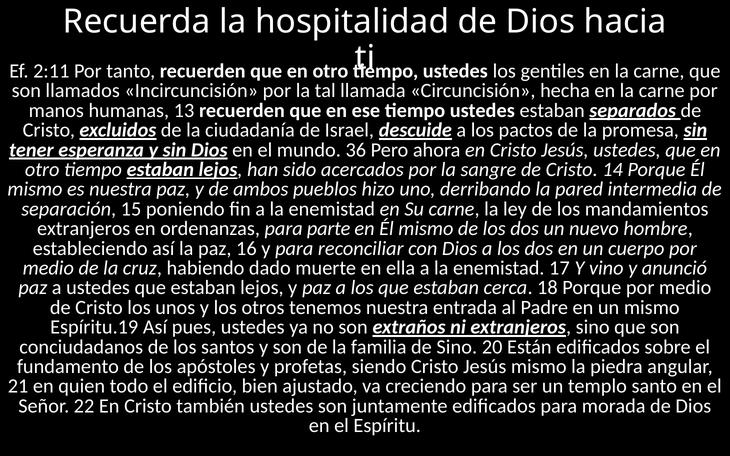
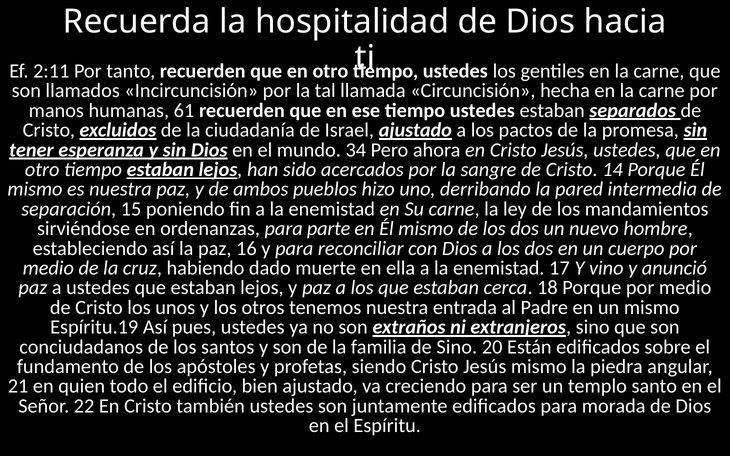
13: 13 -> 61 (184, 110)
Israel descuide: descuide -> ajustado (415, 130)
36: 36 -> 34 (356, 150)
extranjeros: extranjeros -> sirviéndose (84, 229)
